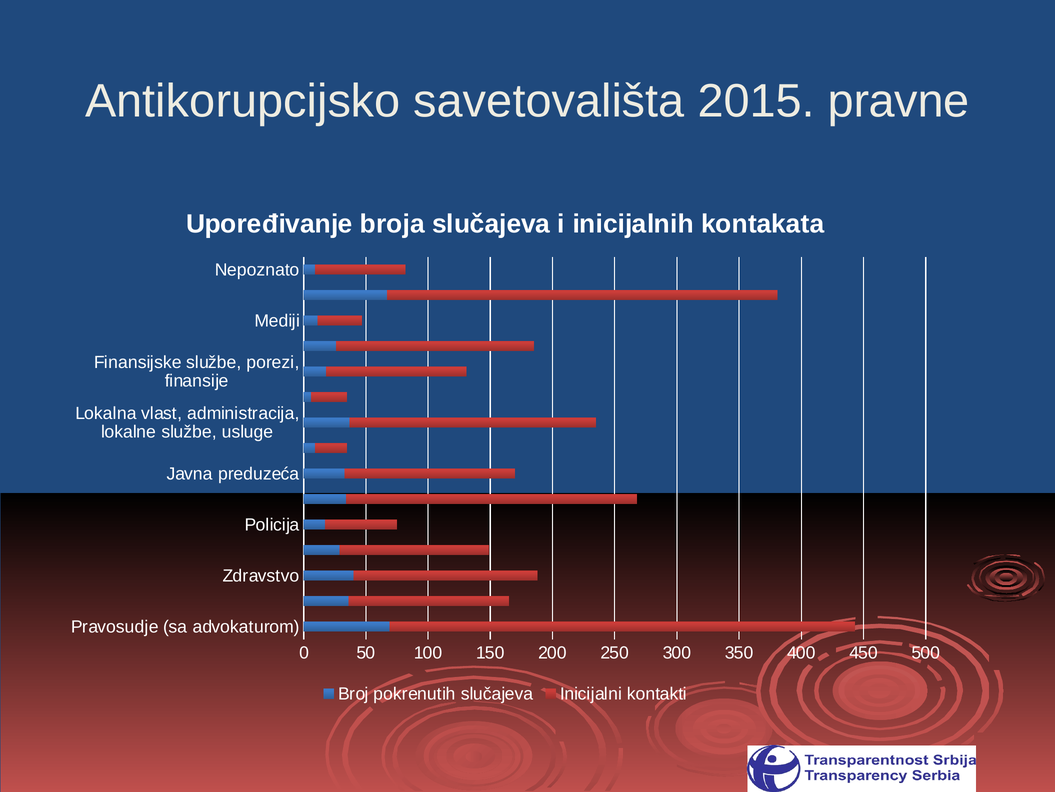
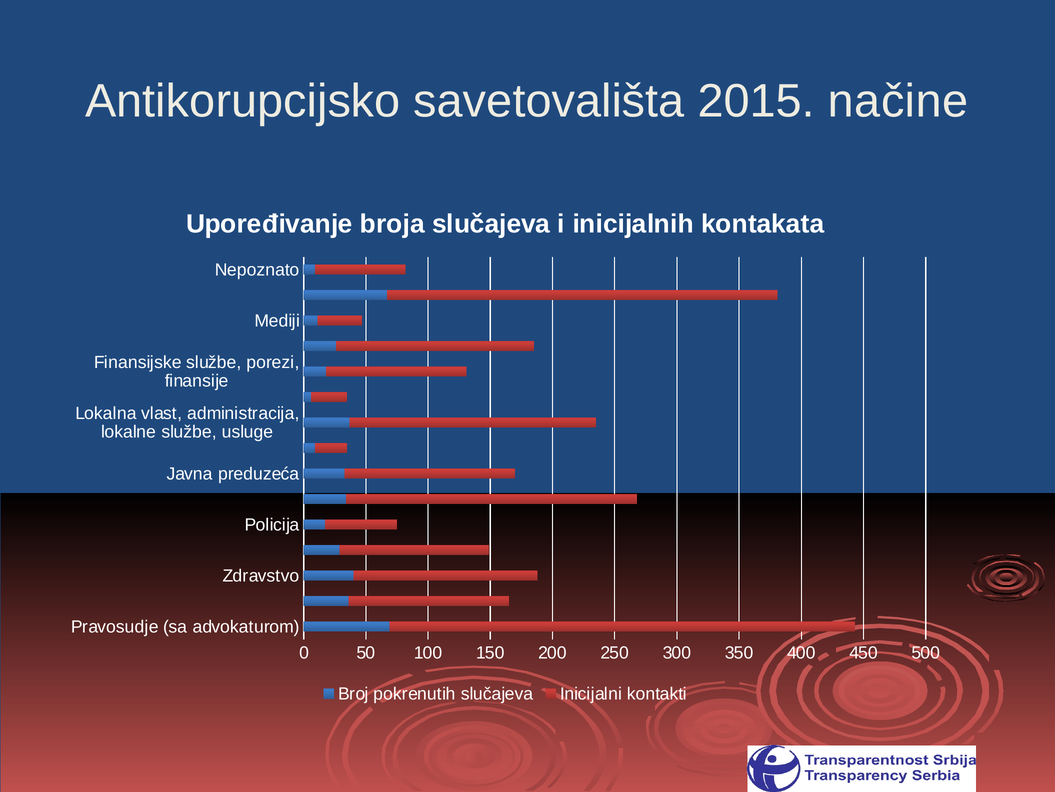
pravne: pravne -> načine (898, 101)
